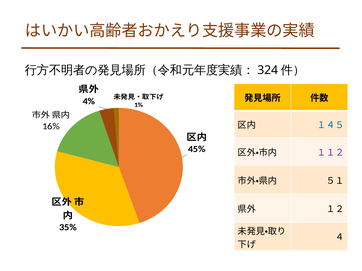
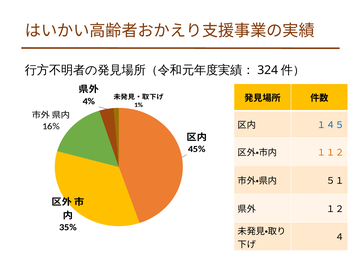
１１２ colour: purple -> orange (331, 153)
